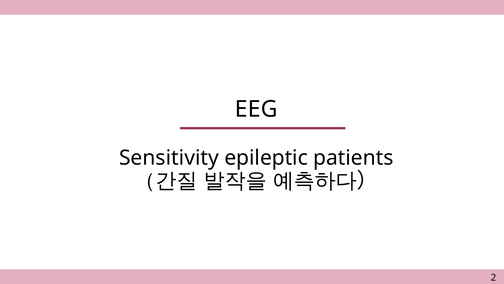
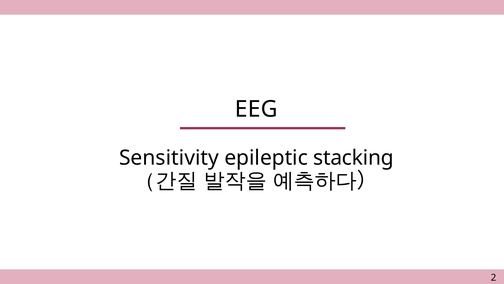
patients: patients -> stacking (353, 158)
